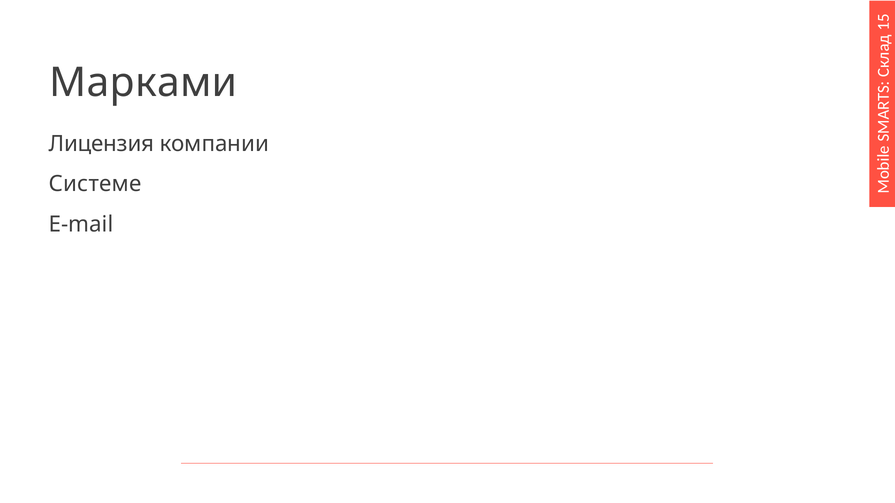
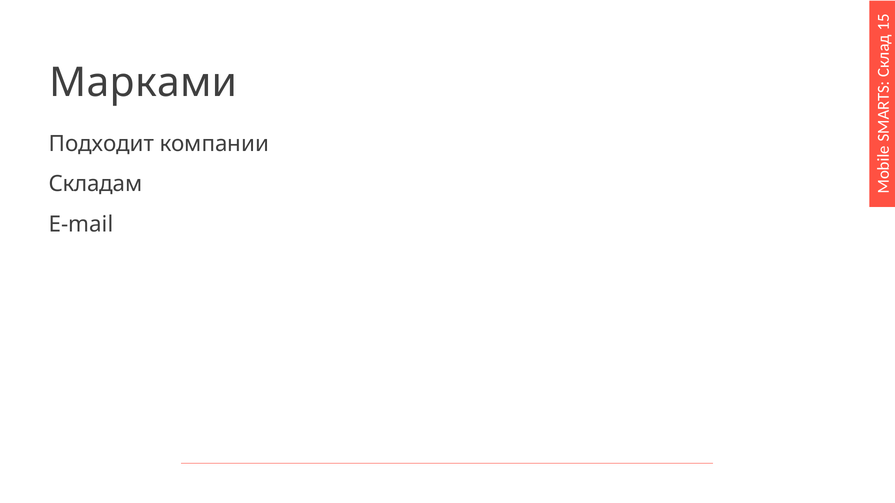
Лицензия: Лицензия -> Подходит (101, 144)
Системе: Системе -> Складам (95, 184)
